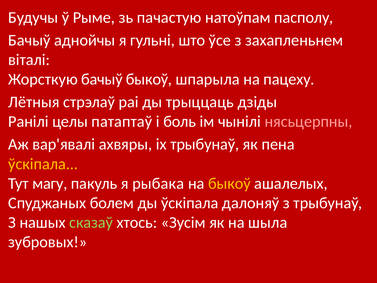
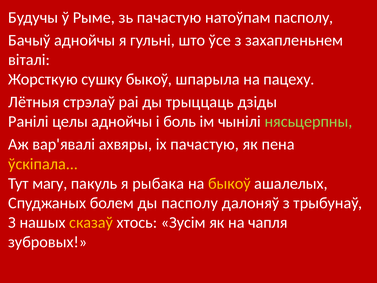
Жорсткую бачыў: бачыў -> сушку (102, 79)
целы патаптаў: патаптаў -> аднойчы (122, 122)
нясьцерпны colour: pink -> light green (308, 122)
іх трыбунаў: трыбунаў -> пачастую (205, 144)
ды ўскіпала: ўскіпала -> пасполу (190, 203)
сказаў colour: light green -> yellow (91, 222)
шыла: шыла -> чапля (268, 222)
